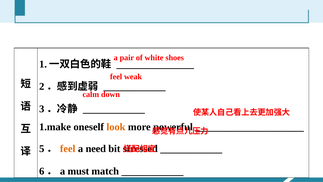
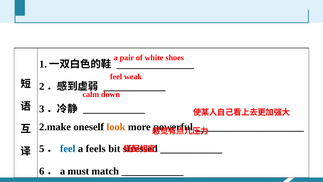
1.make: 1.make -> 2.make (55, 127)
feel colour: orange -> blue (68, 149)
need: need -> feels (96, 149)
